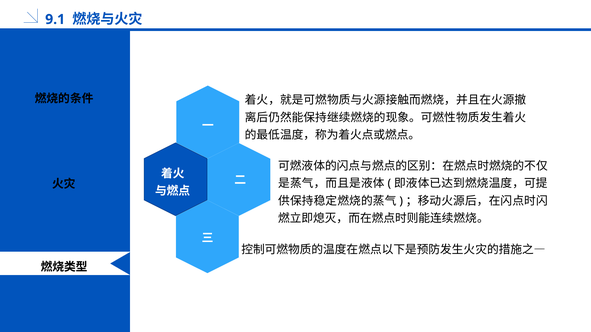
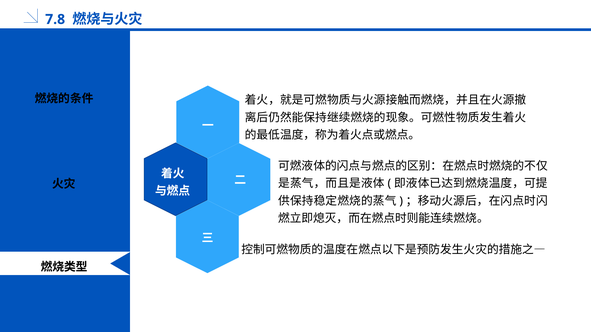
9.1: 9.1 -> 7.8 (55, 19)
